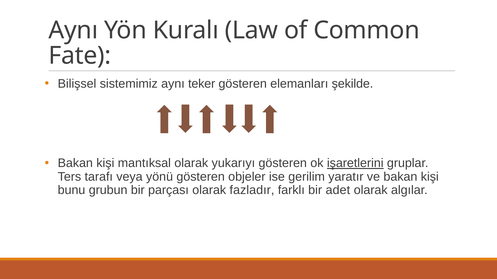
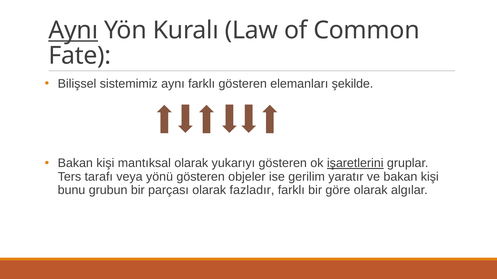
Aynı underline: none -> present (73, 30)
aynı teker: teker -> farklı (202, 84)
adet: adet -> göre (338, 190)
